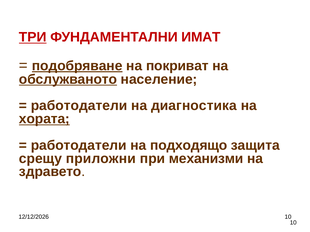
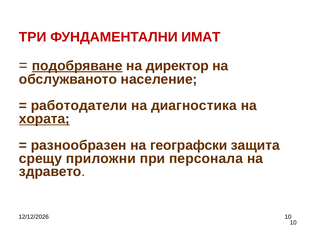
ТРИ underline: present -> none (33, 37)
покриват: покриват -> директор (177, 66)
обслужваното underline: present -> none (68, 79)
работодатели: работодатели -> разнообразен (79, 146)
подходящо: подходящо -> географски (189, 146)
механизми: механизми -> персонала (206, 159)
